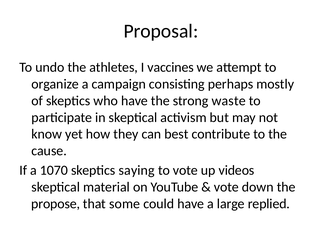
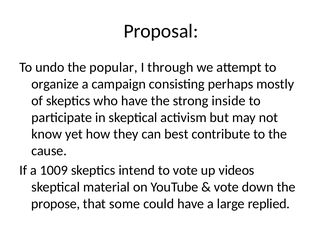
athletes: athletes -> popular (114, 67)
vaccines: vaccines -> through (170, 67)
waste: waste -> inside (229, 101)
1070: 1070 -> 1009 (54, 170)
saying: saying -> intend (137, 170)
